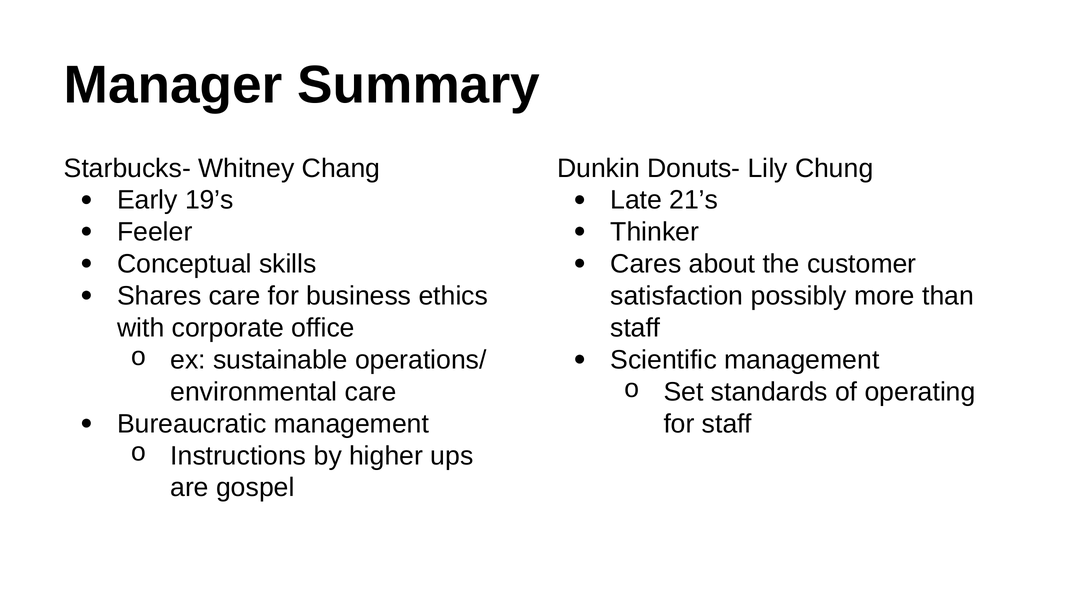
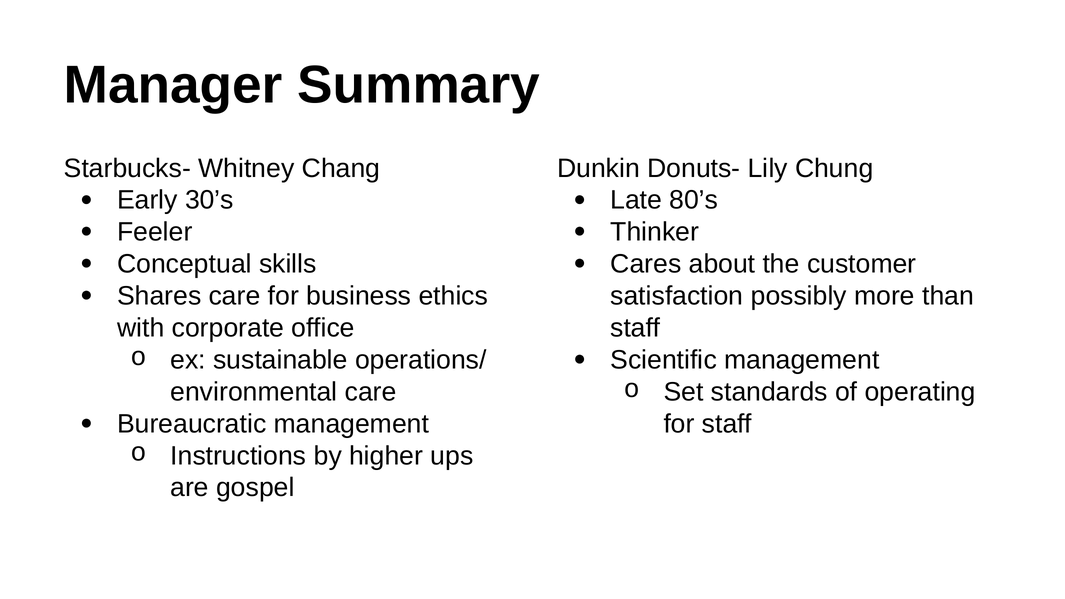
19’s: 19’s -> 30’s (209, 200)
21’s: 21’s -> 80’s (694, 200)
